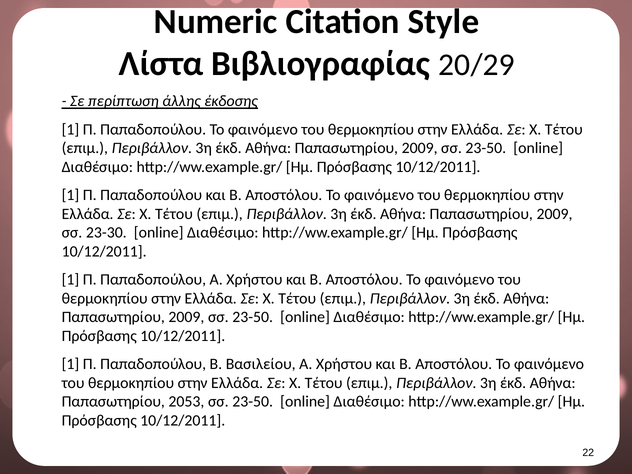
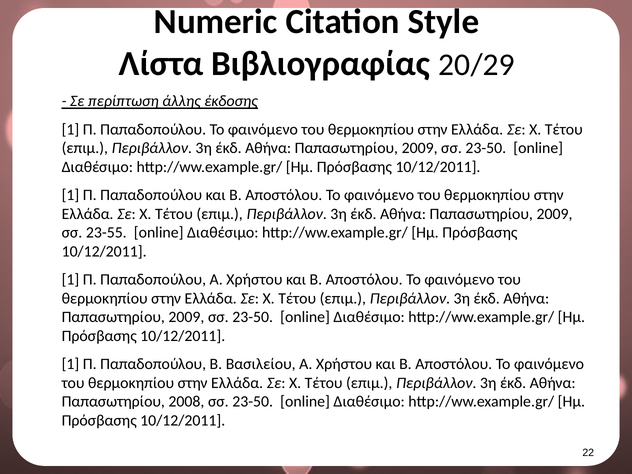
23-30: 23-30 -> 23-55 (106, 233)
2053: 2053 -> 2008 (186, 402)
